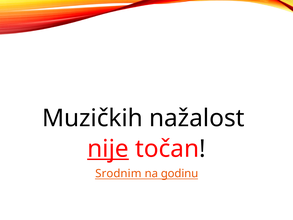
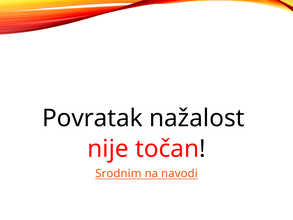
Muzičkih: Muzičkih -> Povratak (92, 118)
nije underline: present -> none (108, 149)
godinu: godinu -> navodi (179, 173)
